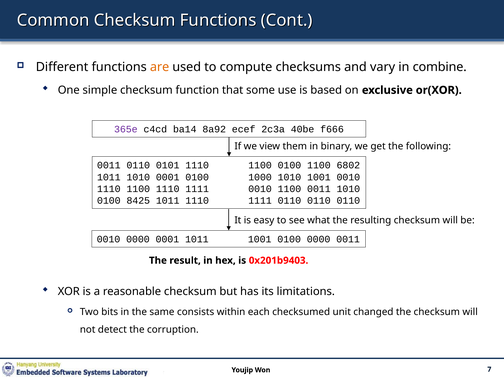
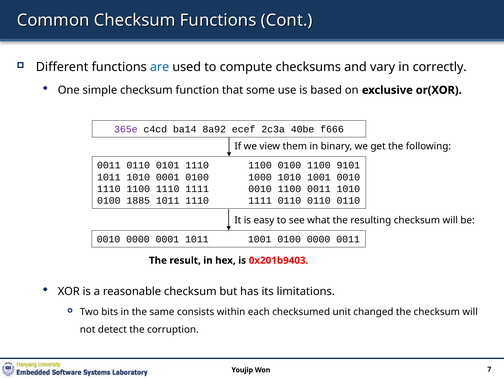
are colour: orange -> blue (160, 67)
combine: combine -> correctly (440, 67)
6802: 6802 -> 9101 (348, 165)
8425: 8425 -> 1885 (138, 201)
